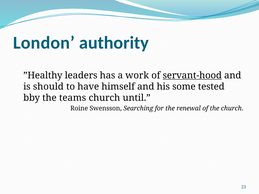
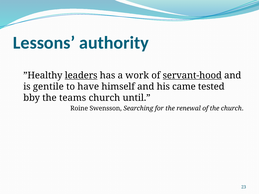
London: London -> Lessons (44, 43)
leaders underline: none -> present (81, 76)
should: should -> gentile (48, 87)
some: some -> came (184, 87)
